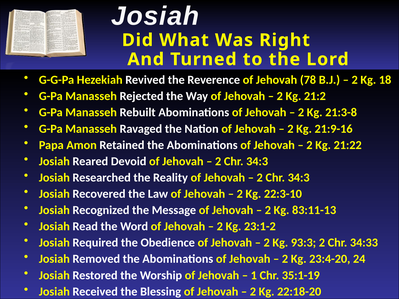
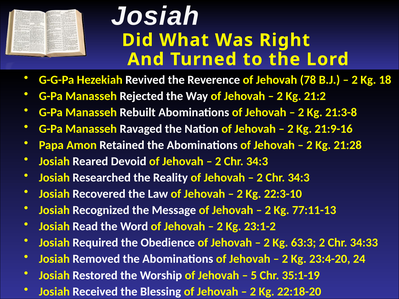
21:22: 21:22 -> 21:28 (348, 145)
83:11-13: 83:11-13 -> 77:11-13 (314, 210)
93:3: 93:3 -> 63:3 (303, 243)
1: 1 -> 5 (254, 275)
